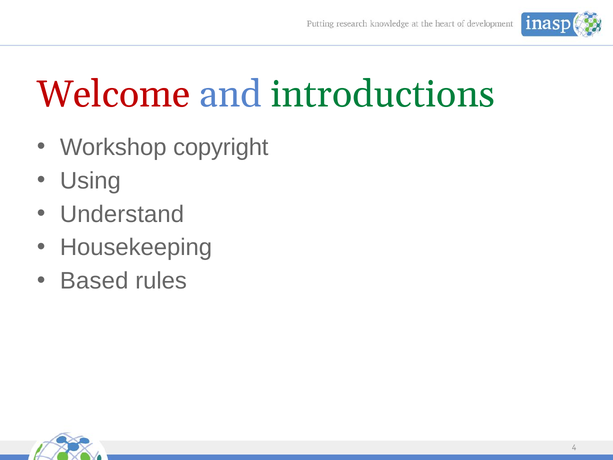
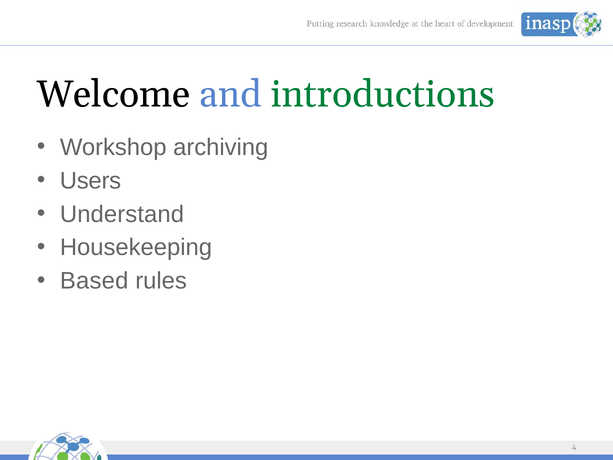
Welcome colour: red -> black (114, 94)
copyright: copyright -> archiving (221, 147)
Using: Using -> Users (90, 181)
